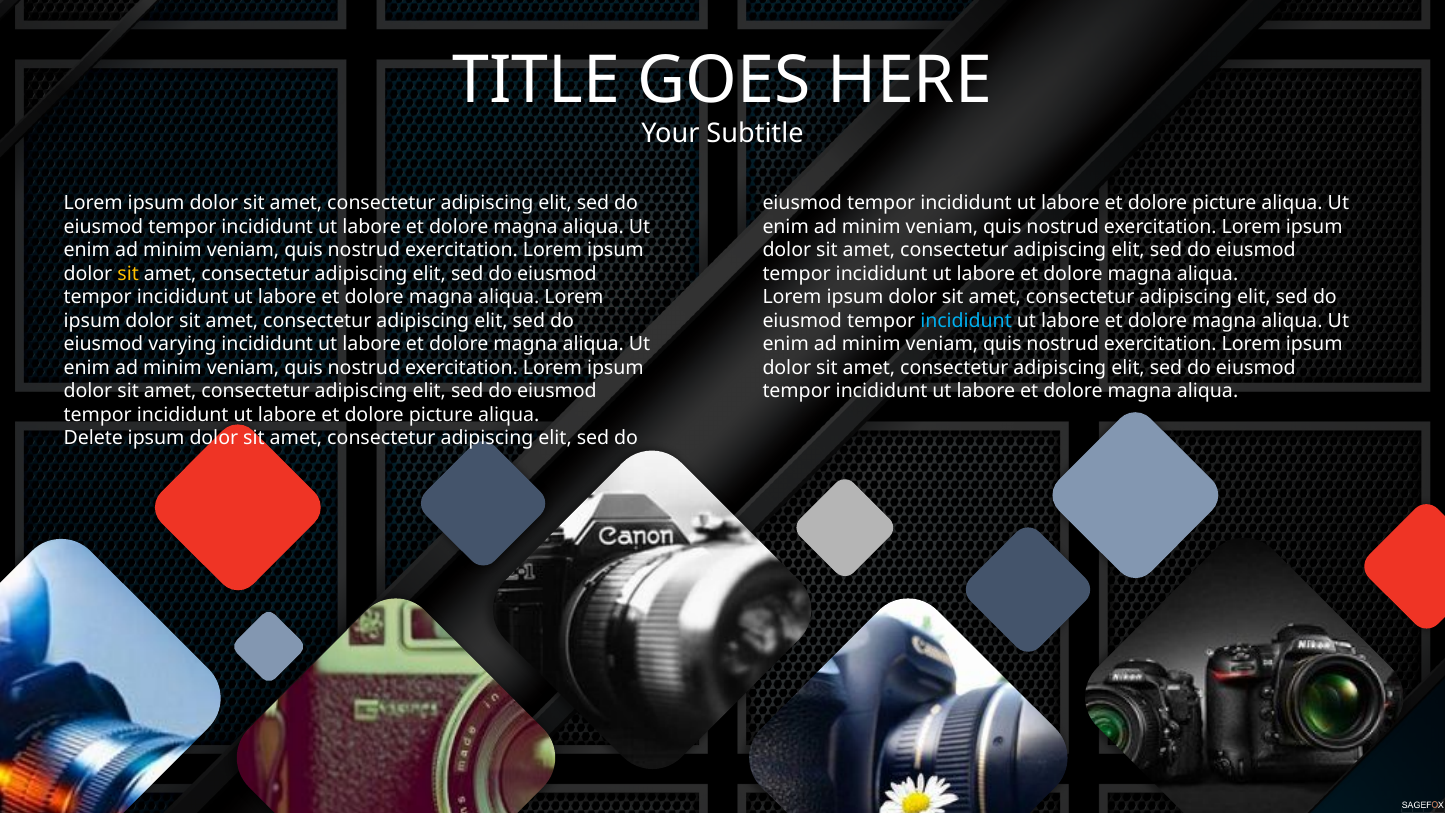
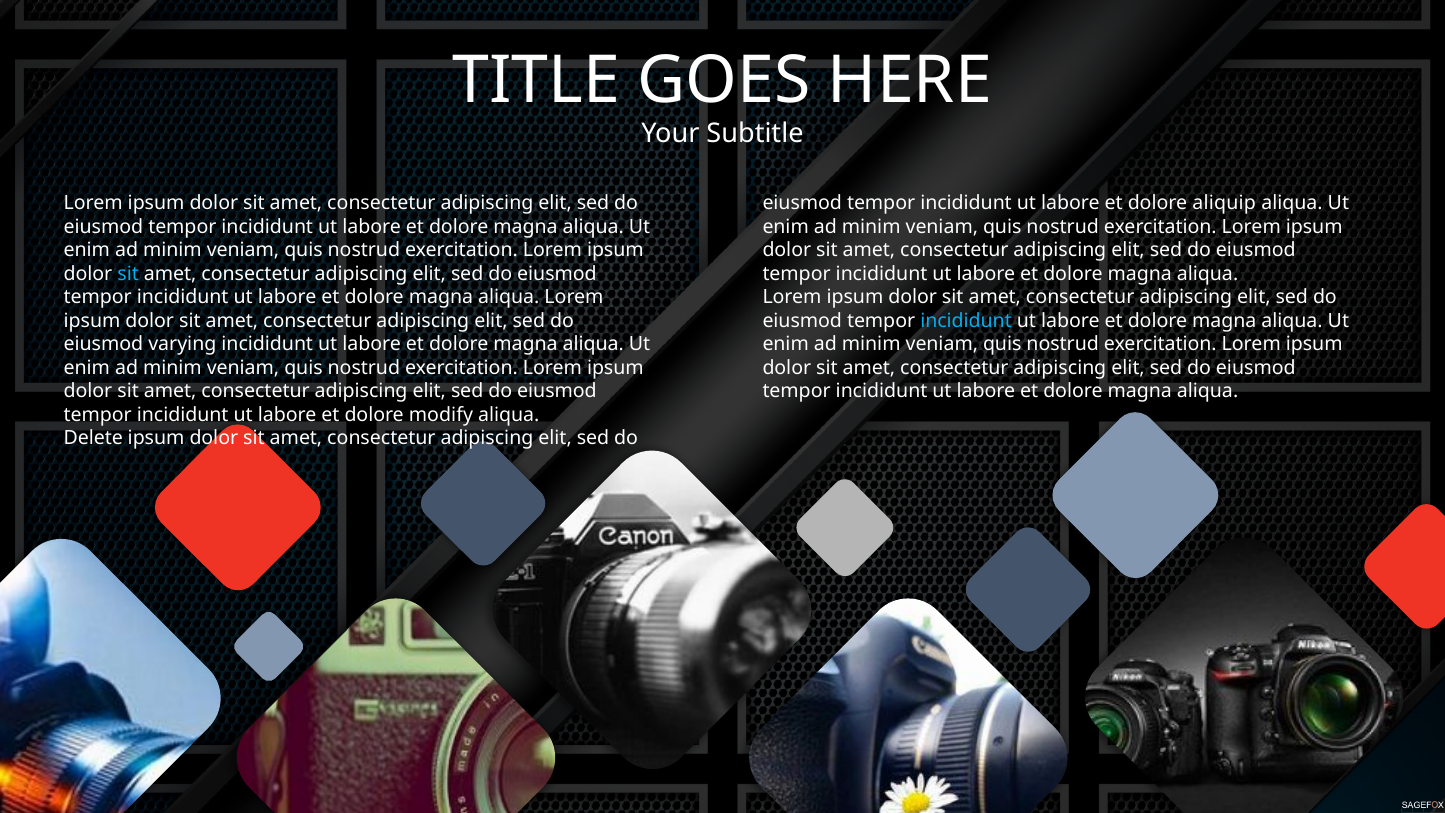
picture: picture -> aliquip (1224, 203)
sit colour: yellow -> light blue (128, 274)
picture: picture -> modify (441, 415)
